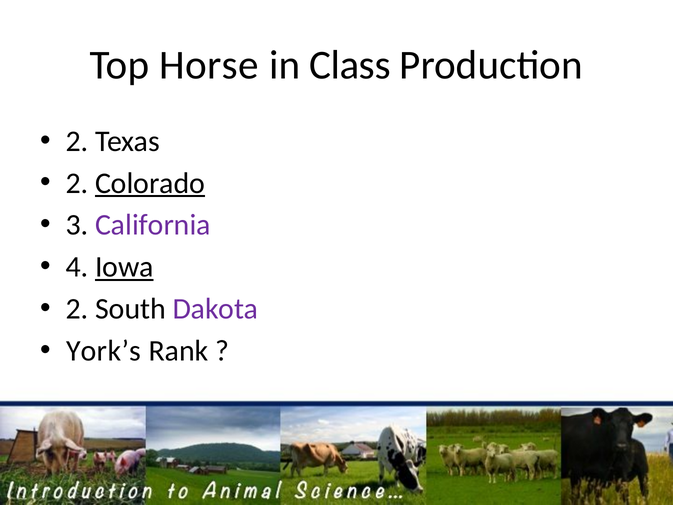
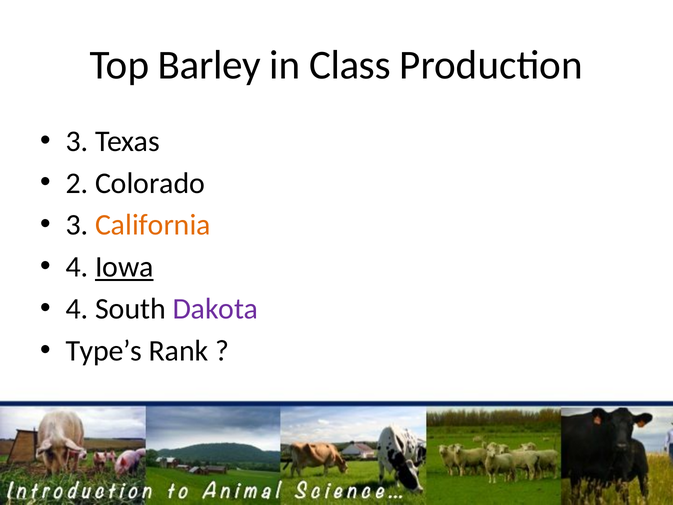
Horse: Horse -> Barley (209, 65)
2: 2 -> 3 (77, 141)
Colorado underline: present -> none (150, 183)
California colour: purple -> orange (153, 225)
2: 2 -> 4 (77, 309)
York’s: York’s -> Type’s (104, 351)
